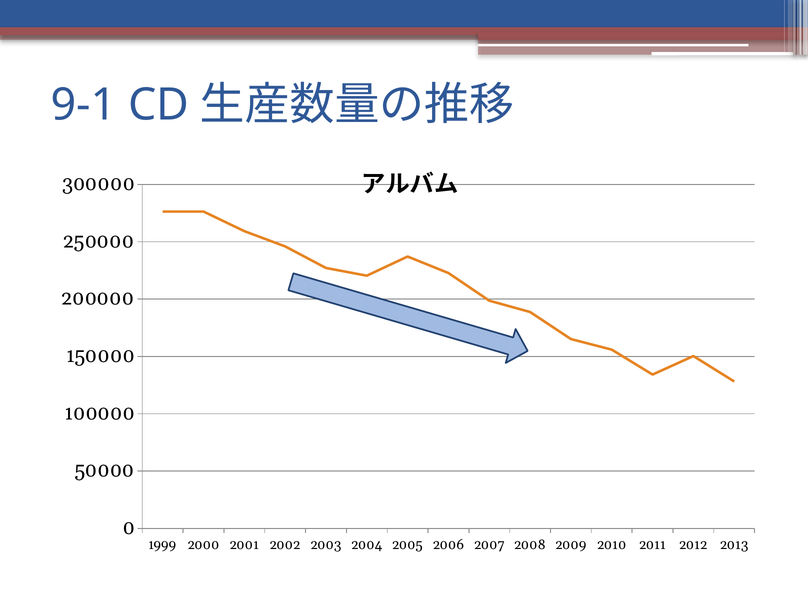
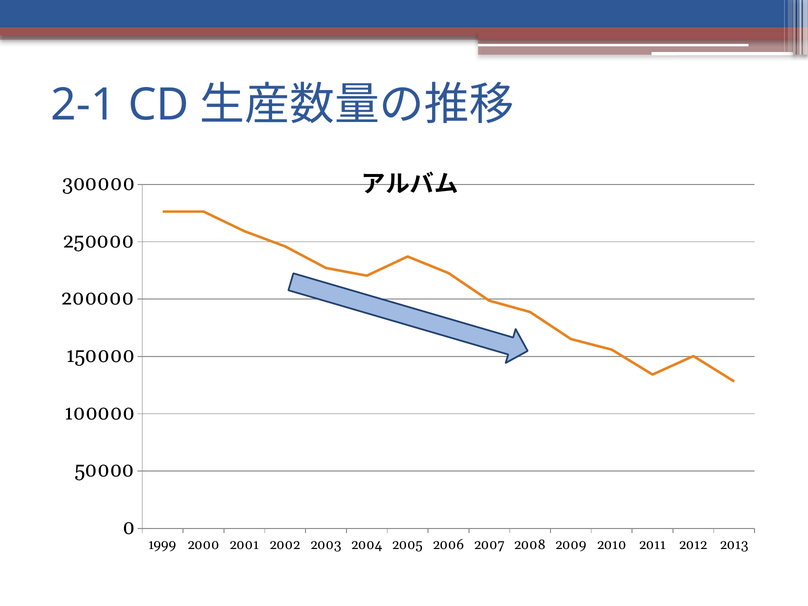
9-1: 9-1 -> 2-1 (84, 105)
